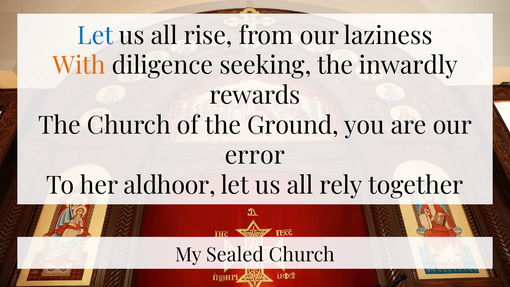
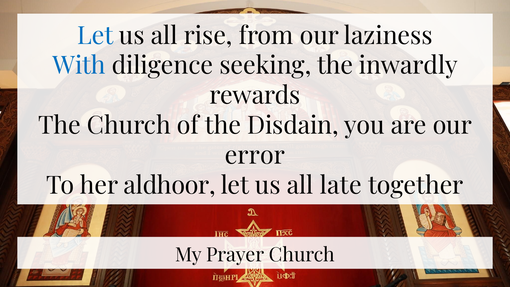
With colour: orange -> blue (79, 66)
Ground: Ground -> Disdain (293, 126)
rely: rely -> late (341, 186)
Sealed: Sealed -> Prayer (235, 255)
